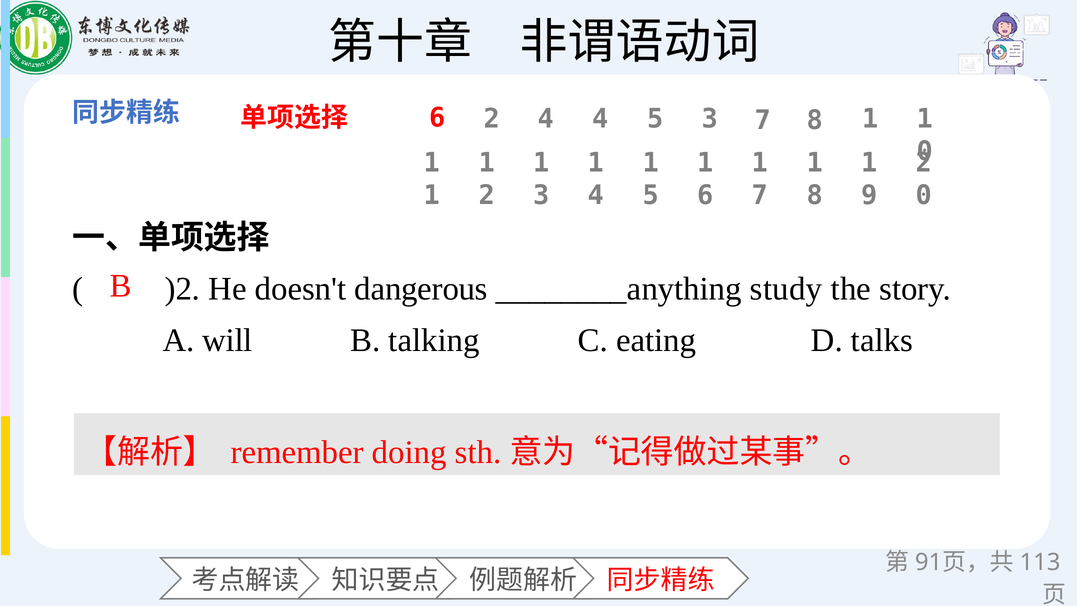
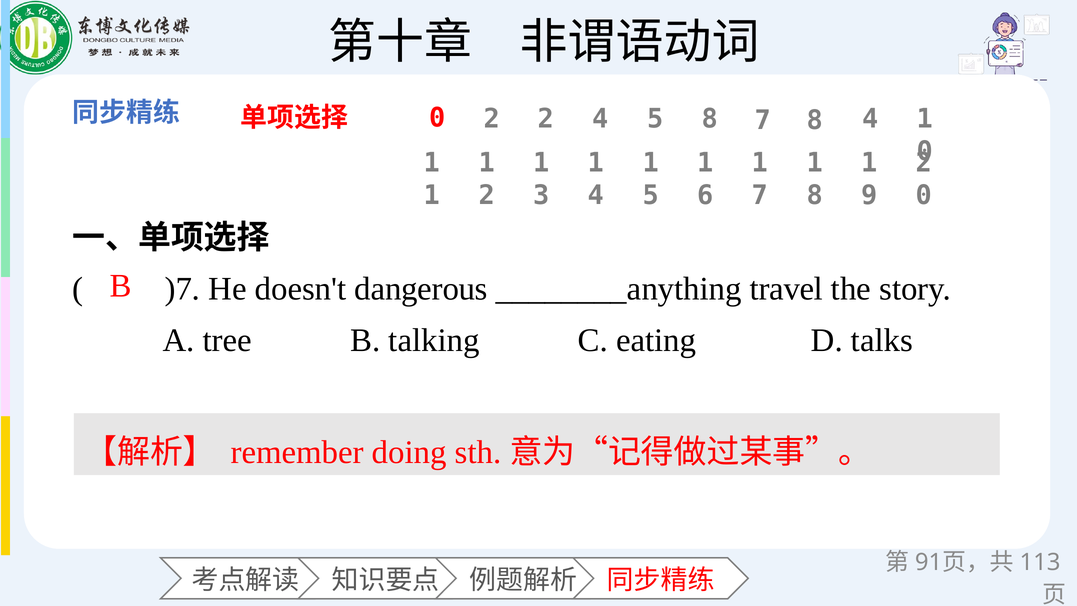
6: 6 -> 0 (437, 118)
2 4: 4 -> 2 (546, 119)
5 3: 3 -> 8 (710, 119)
7 8 1: 1 -> 4 (871, 119)
)2: )2 -> )7 (182, 289)
study: study -> travel (786, 289)
will: will -> tree (227, 340)
